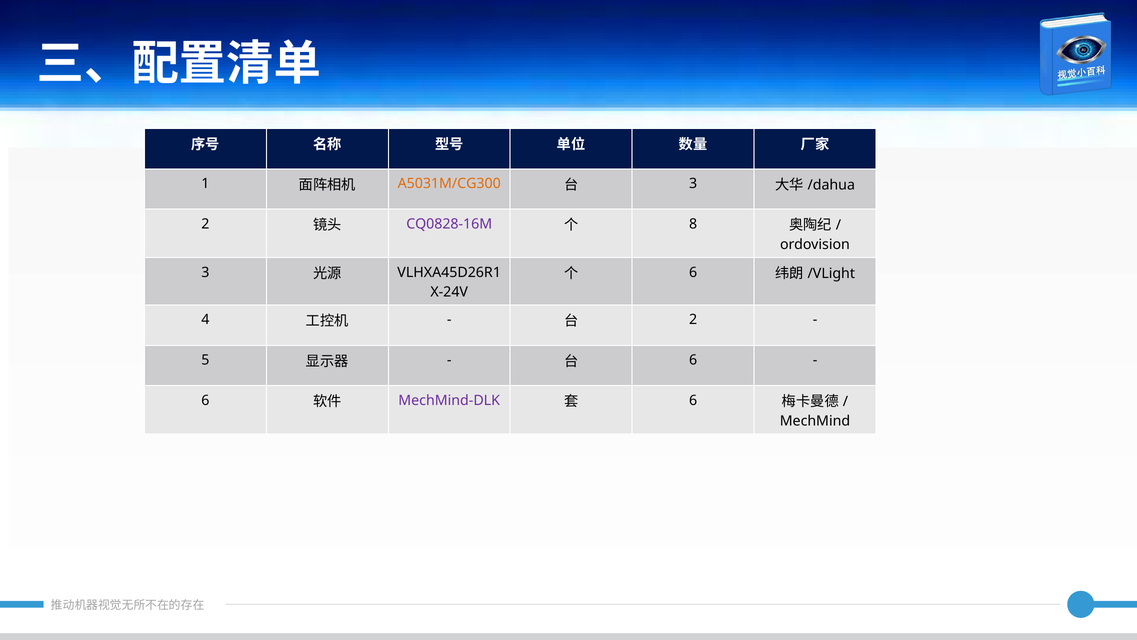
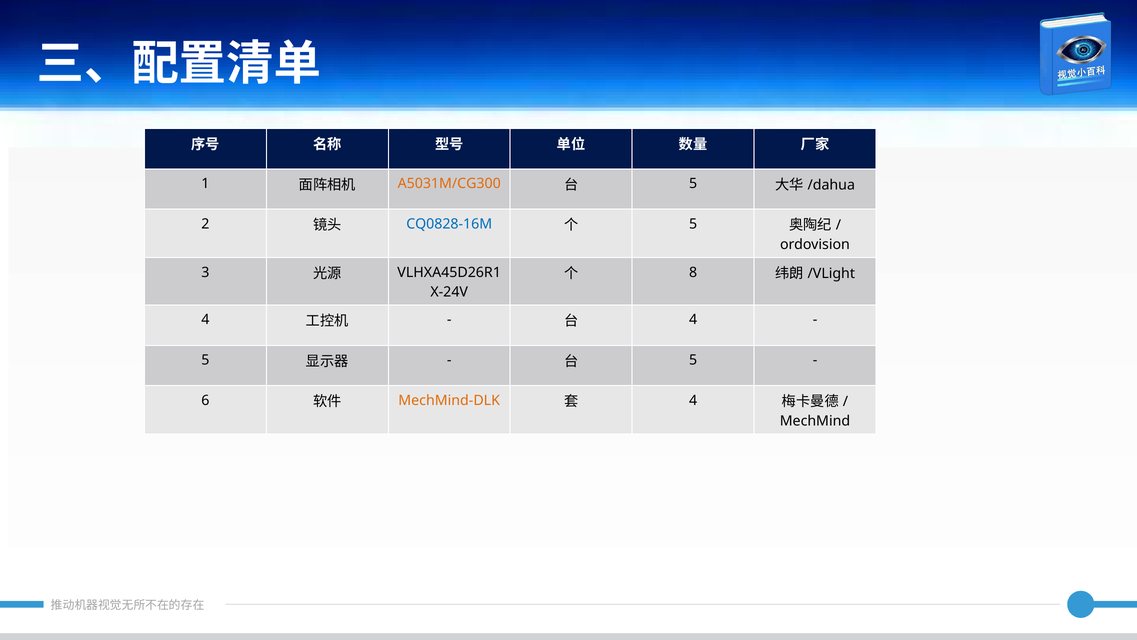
3: 3 -> 5 (693, 183)
CQ0828-16M colour: purple -> blue (449, 224)
8: 8 -> 5 (693, 224)
6: 6 -> 8 (693, 272)
2: 2 -> 4 (693, 320)
6: 6 -> 5 (693, 360)
MechMind-DLK colour: purple -> orange (449, 400)
6: 6 -> 4 (693, 400)
